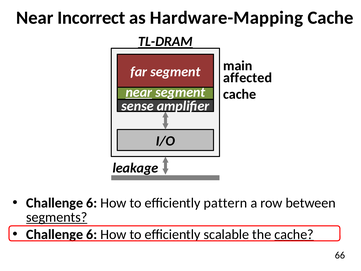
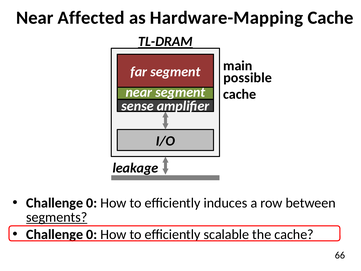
Incorrect: Incorrect -> Affected (91, 18)
affected: affected -> possible (248, 78)
near underline: present -> none (139, 92)
6: 6 -> 0 (92, 203)
pattern: pattern -> induces (226, 203)
6: 6 -> 0 (92, 234)
cache underline: present -> none (294, 234)
